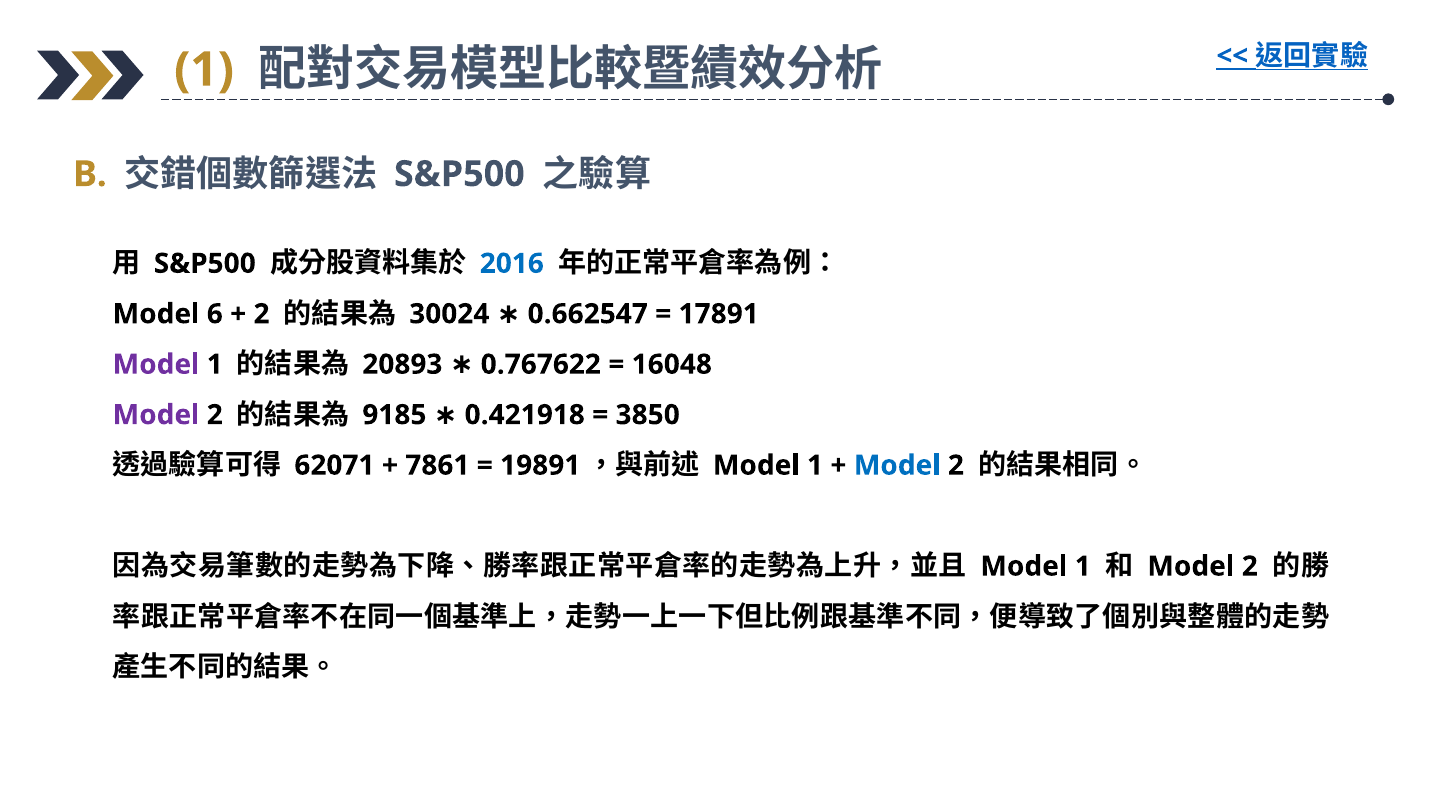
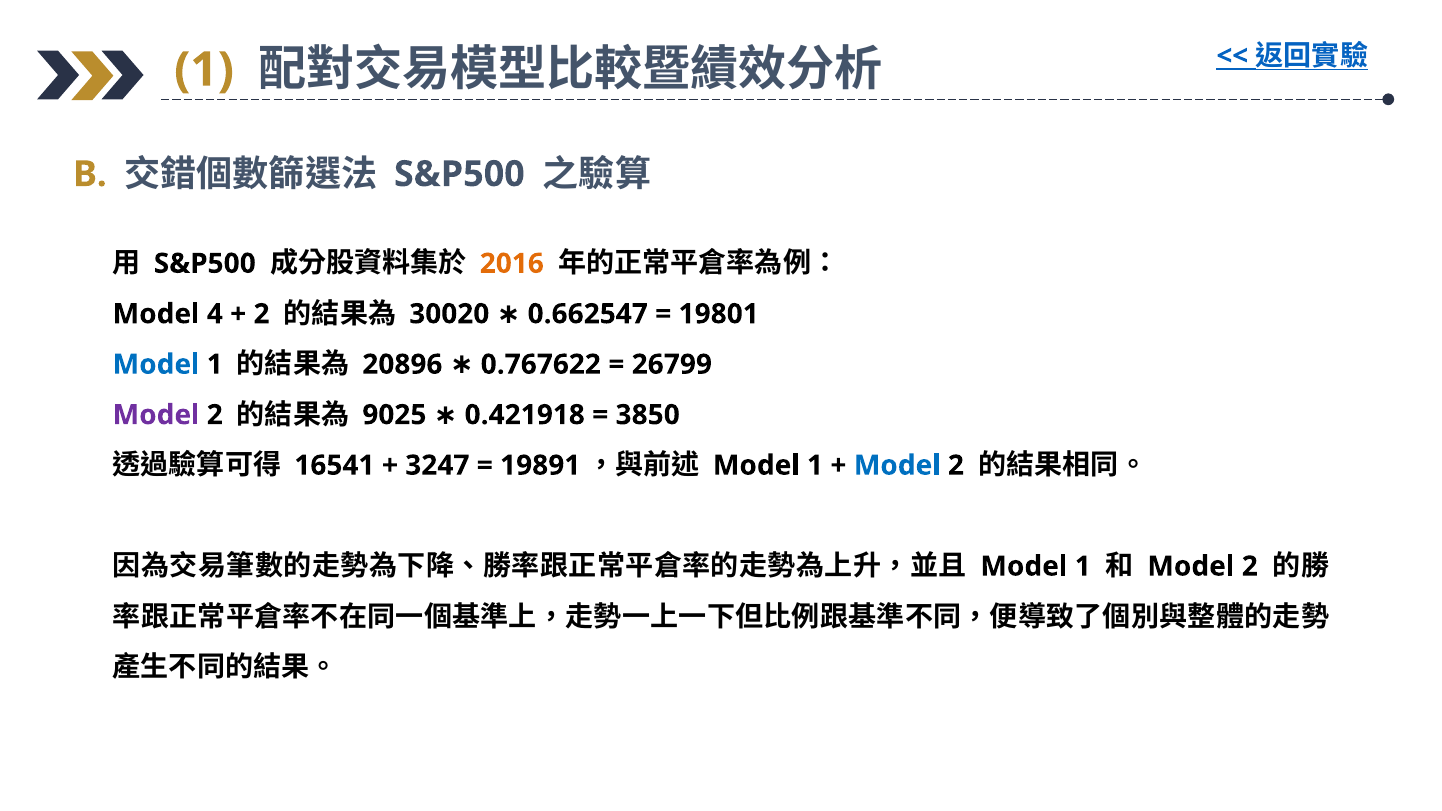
2016 colour: blue -> orange (512, 264)
6: 6 -> 4 (215, 314)
30024: 30024 -> 30020 (449, 314)
17891: 17891 -> 19801 (719, 314)
Model colour: purple -> blue (156, 365)
20893: 20893 -> 20896 (402, 365)
16048: 16048 -> 26799 (672, 365)
9185: 9185 -> 9025 (394, 415)
62071: 62071 -> 16541 (334, 465)
7861: 7861 -> 3247 (437, 465)
